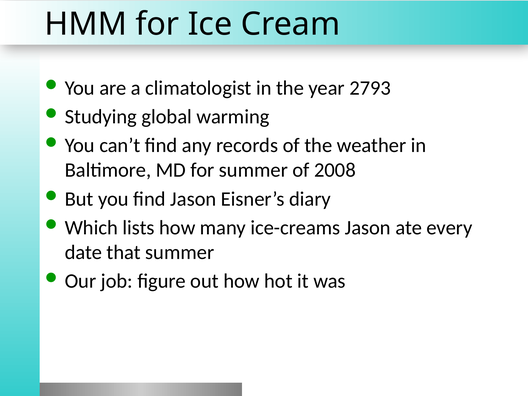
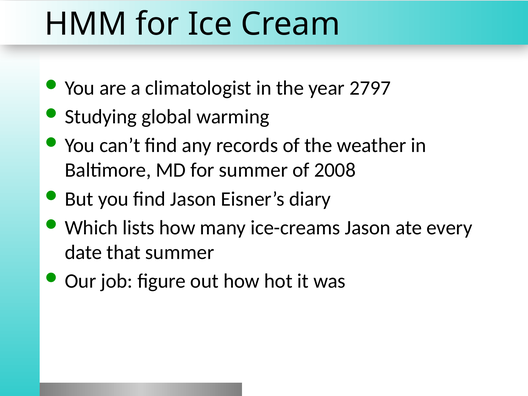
2793: 2793 -> 2797 (370, 88)
